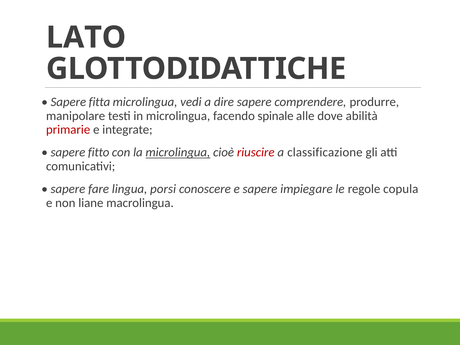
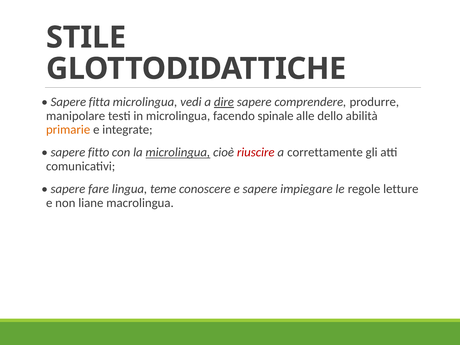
LATO: LATO -> STILE (86, 37)
dire underline: none -> present (224, 102)
dove: dove -> dello (330, 116)
primarie colour: red -> orange (68, 130)
classificazione: classificazione -> correttamente (325, 152)
porsi: porsi -> teme (163, 189)
copula: copula -> letture (401, 189)
